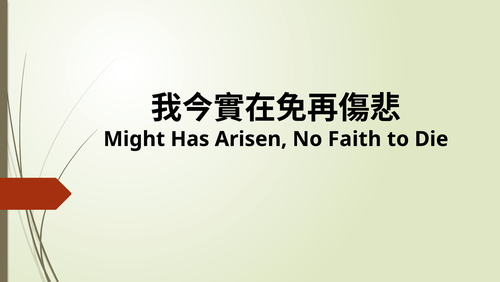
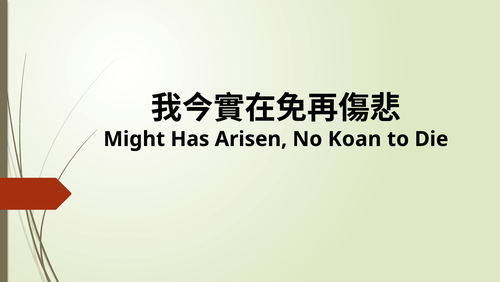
Faith: Faith -> Koan (355, 139)
